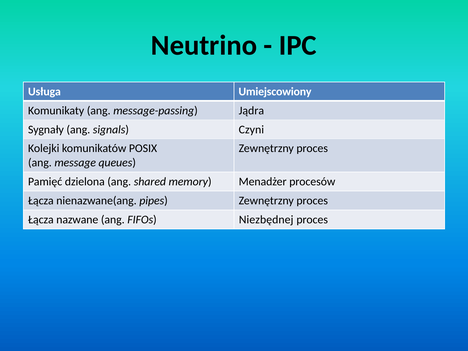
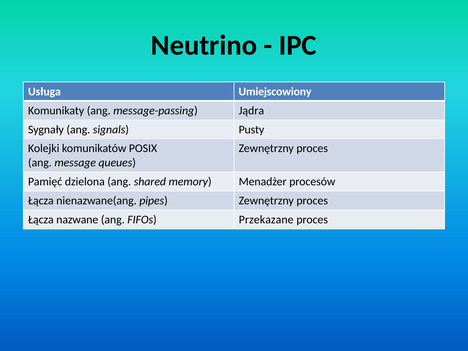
Czyni: Czyni -> Pusty (251, 129)
Niezbędnej: Niezbędnej -> Przekazane (266, 220)
